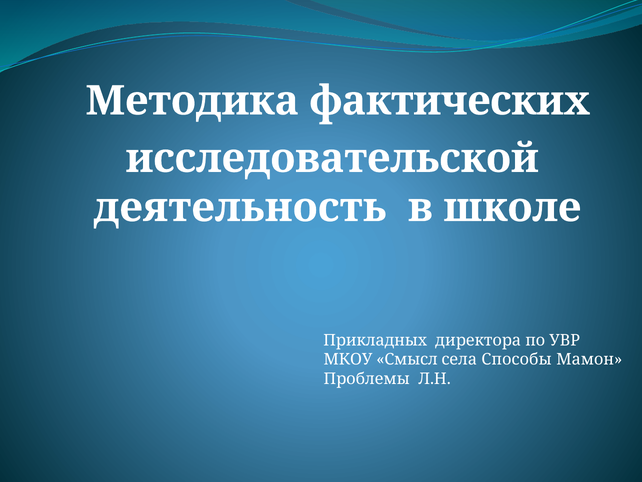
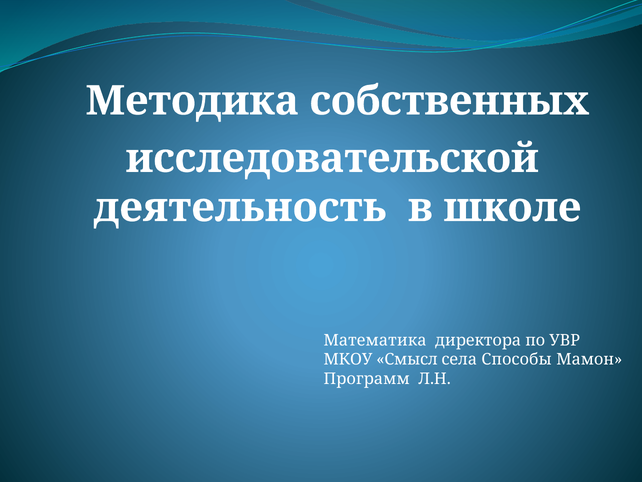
фактических: фактических -> собственных (450, 101)
Прикладных: Прикладных -> Математика (375, 340)
Проблемы: Проблемы -> Программ (367, 378)
